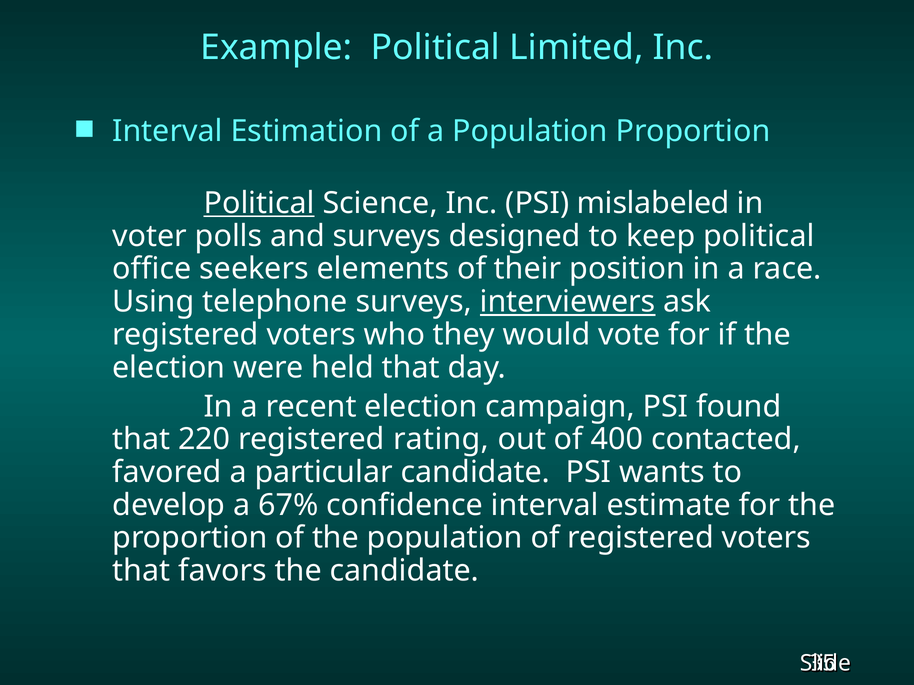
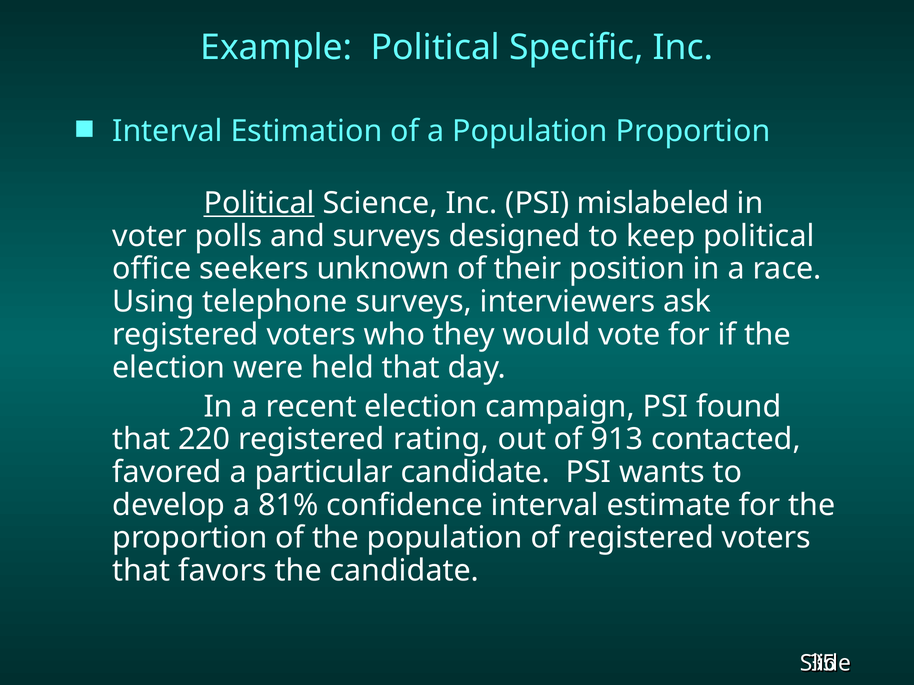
Limited: Limited -> Specific (577, 48)
elements: elements -> unknown (383, 269)
interviewers underline: present -> none (568, 302)
400: 400 -> 913 (617, 440)
67%: 67% -> 81% (288, 505)
